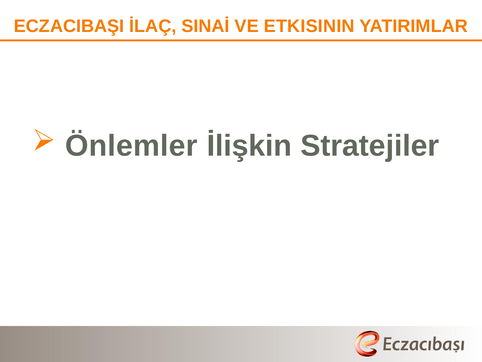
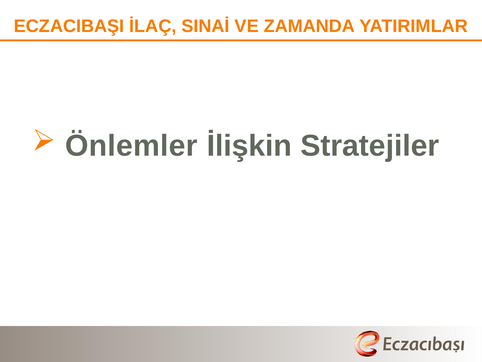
ETKISININ: ETKISININ -> ZAMANDA (309, 26)
